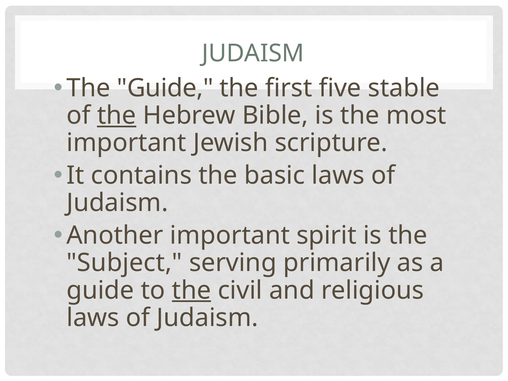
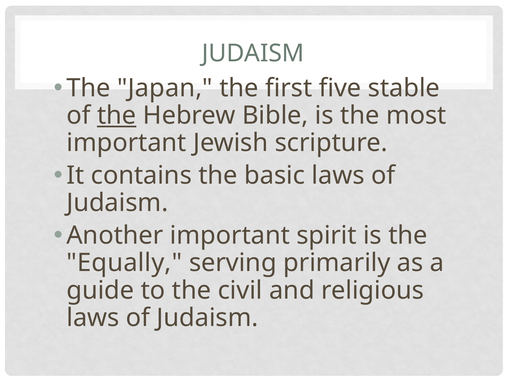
The Guide: Guide -> Japan (165, 88)
Subject: Subject -> Equally (124, 263)
the underline: present -> none (192, 290)
